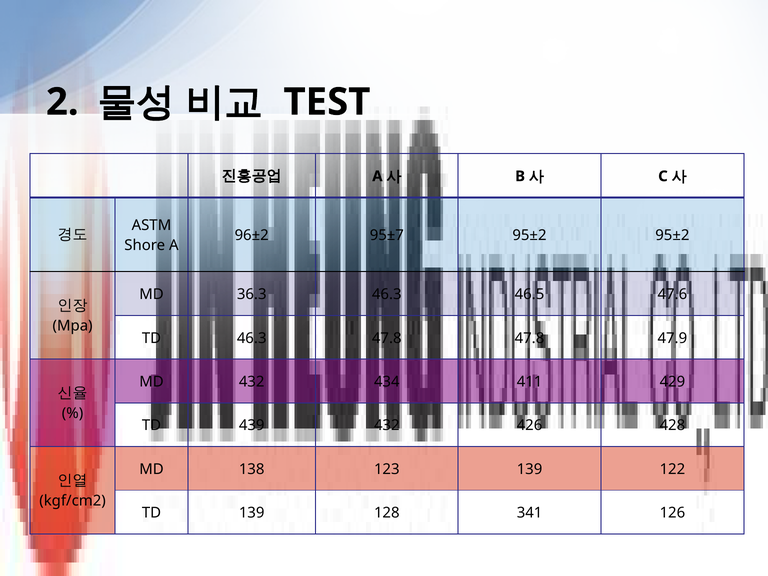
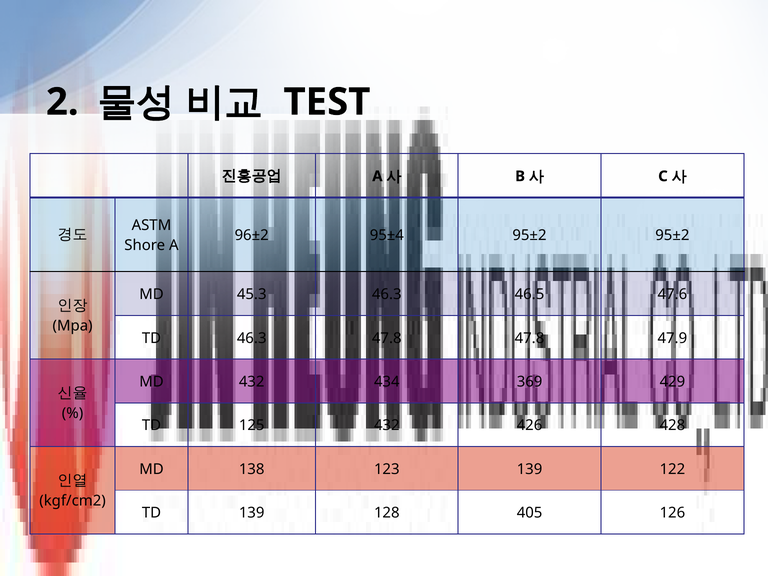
95±7: 95±7 -> 95±4 (387, 235)
36.3: 36.3 -> 45.3 (252, 294)
411: 411 -> 369 (530, 382)
439: 439 -> 125 (252, 426)
341: 341 -> 405 (530, 513)
